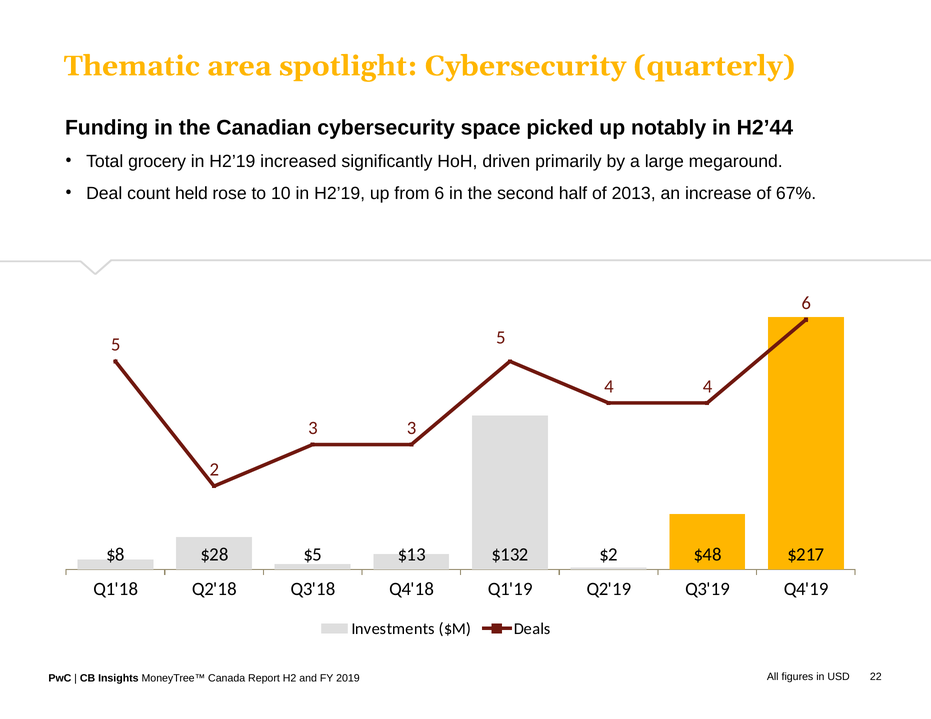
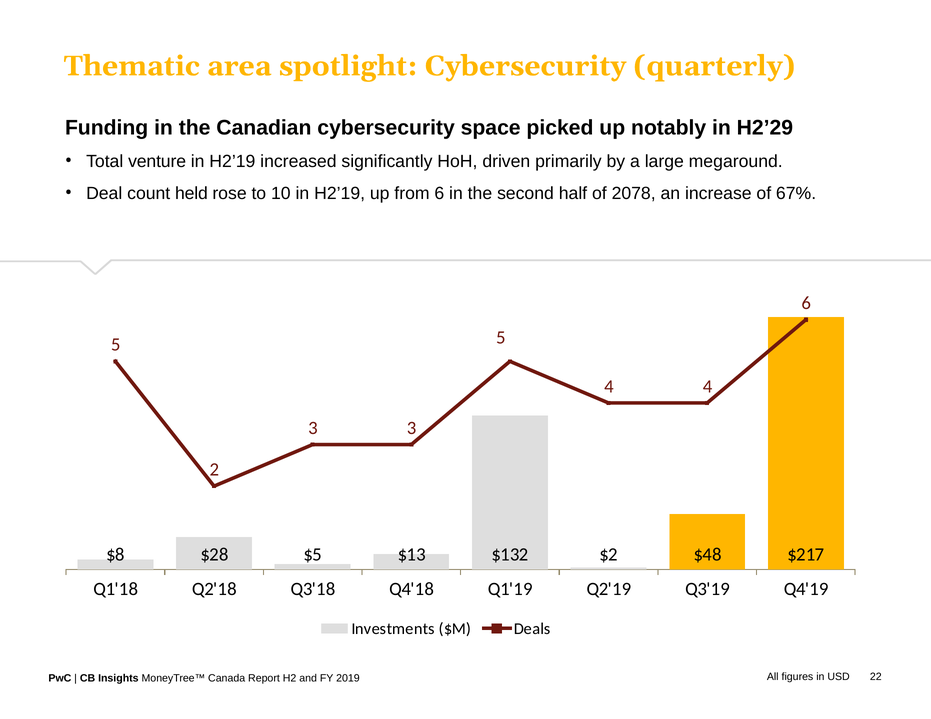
H2’44: H2’44 -> H2’29 (765, 128)
grocery: grocery -> venture (157, 162)
2013: 2013 -> 2078 (634, 193)
